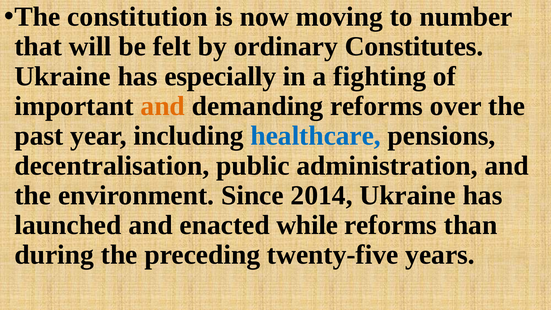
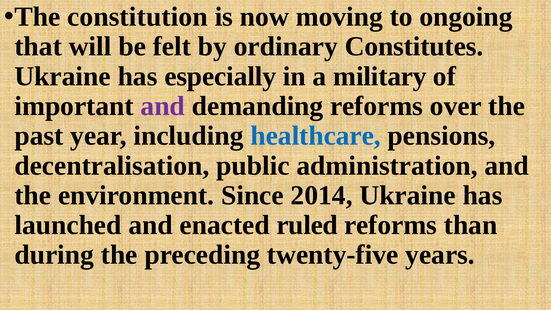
number: number -> ongoing (466, 17)
fighting: fighting -> military (380, 76)
and colour: orange -> purple (163, 106)
while: while -> ruled (307, 225)
